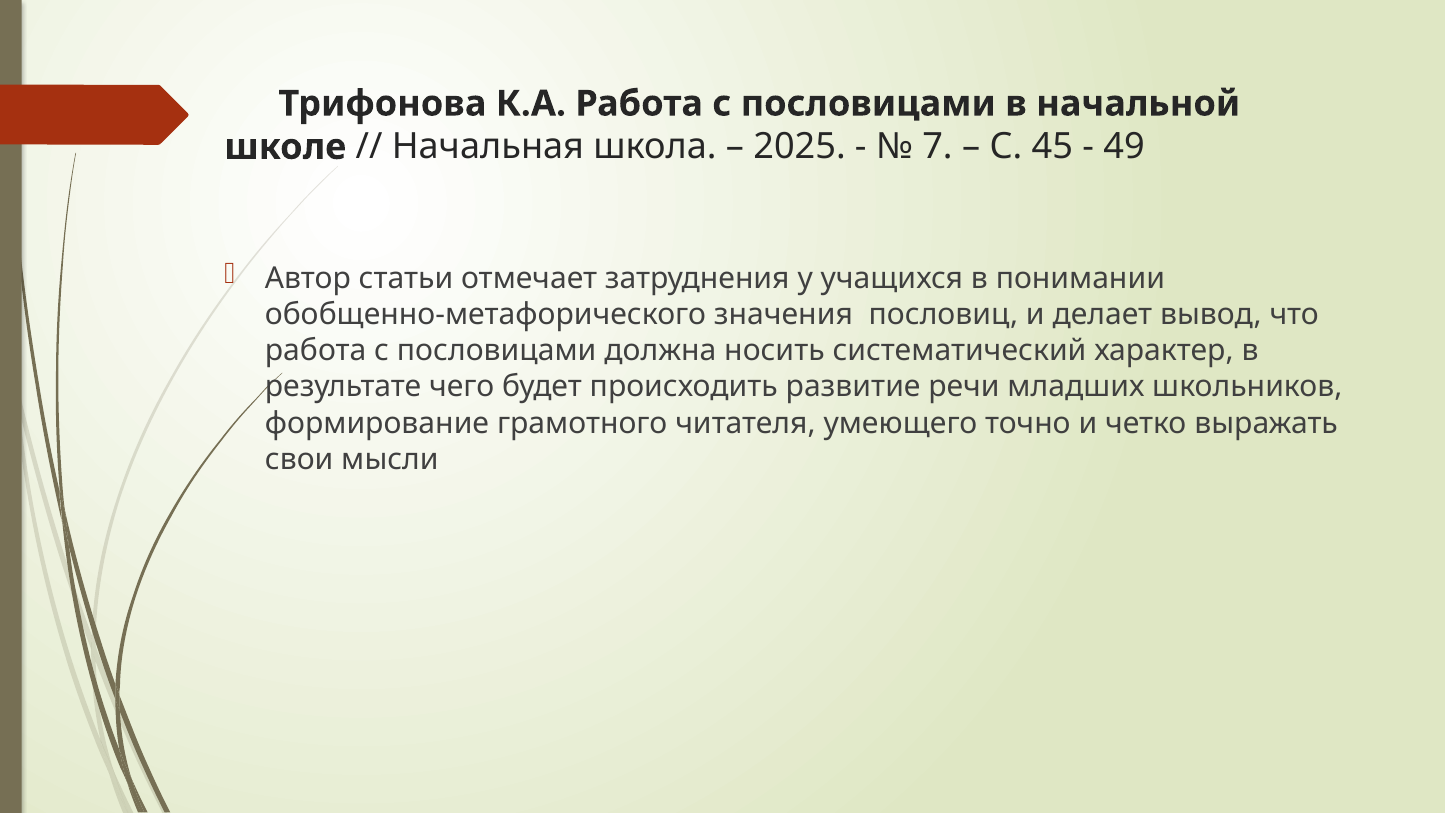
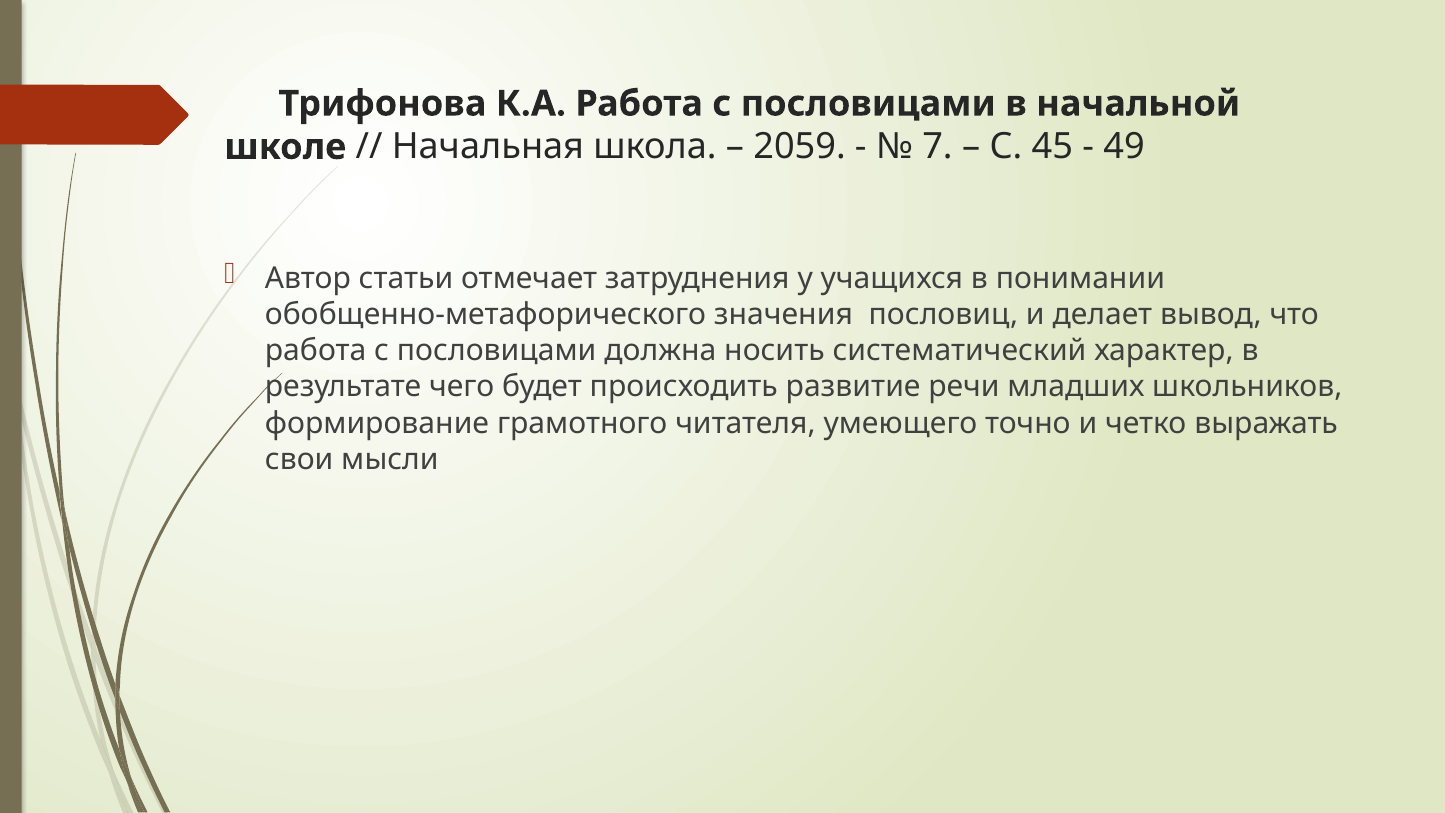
2025: 2025 -> 2059 (800, 147)
